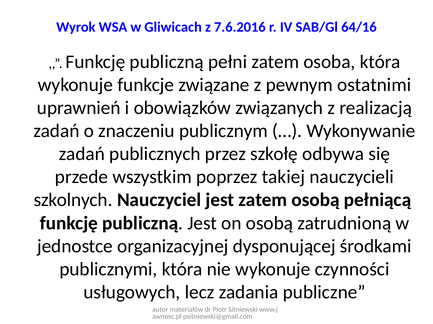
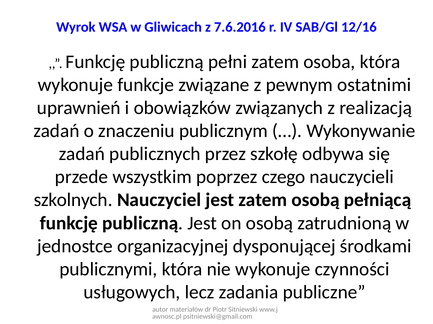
64/16: 64/16 -> 12/16 (359, 27)
takiej: takiej -> czego (284, 177)
